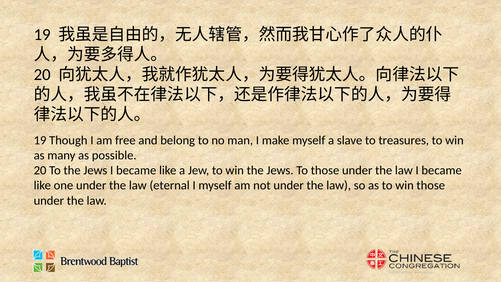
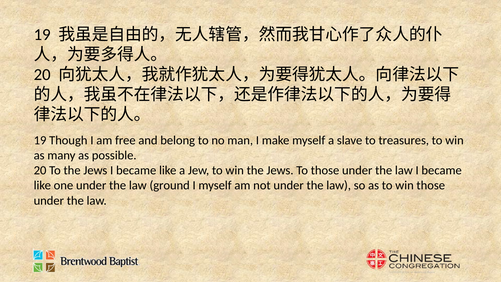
eternal: eternal -> ground (170, 185)
